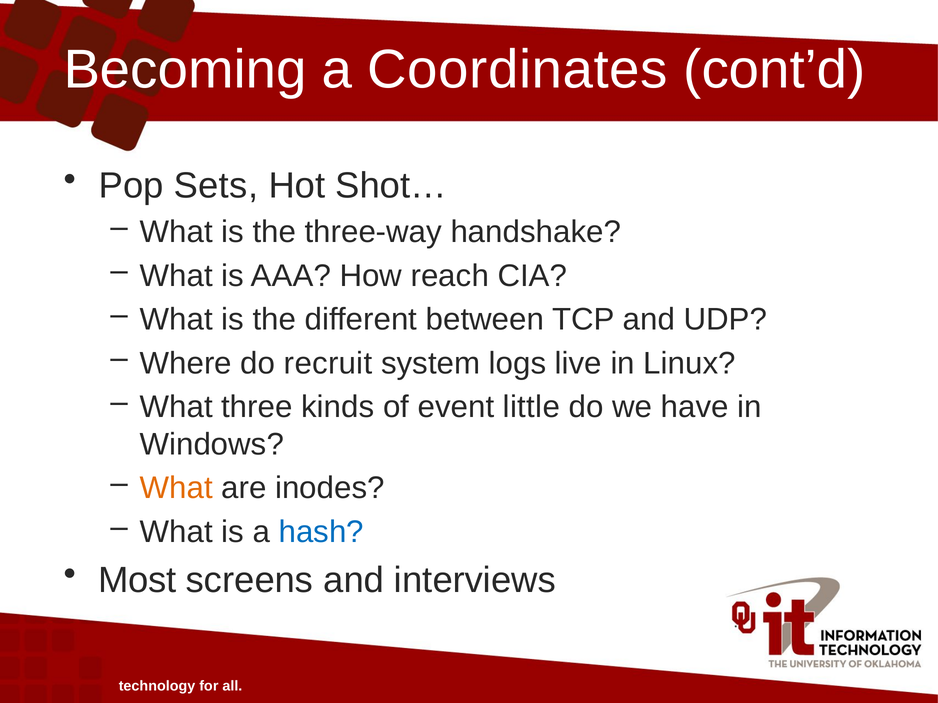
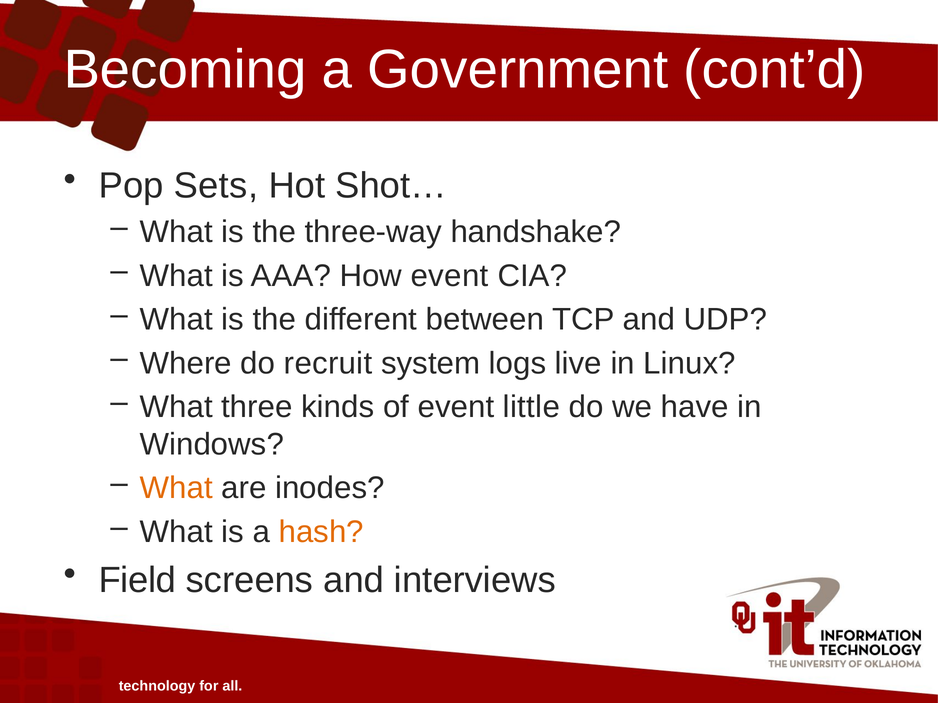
Coordinates: Coordinates -> Government (518, 70)
How reach: reach -> event (450, 276)
hash colour: blue -> orange (321, 532)
Most: Most -> Field (137, 581)
